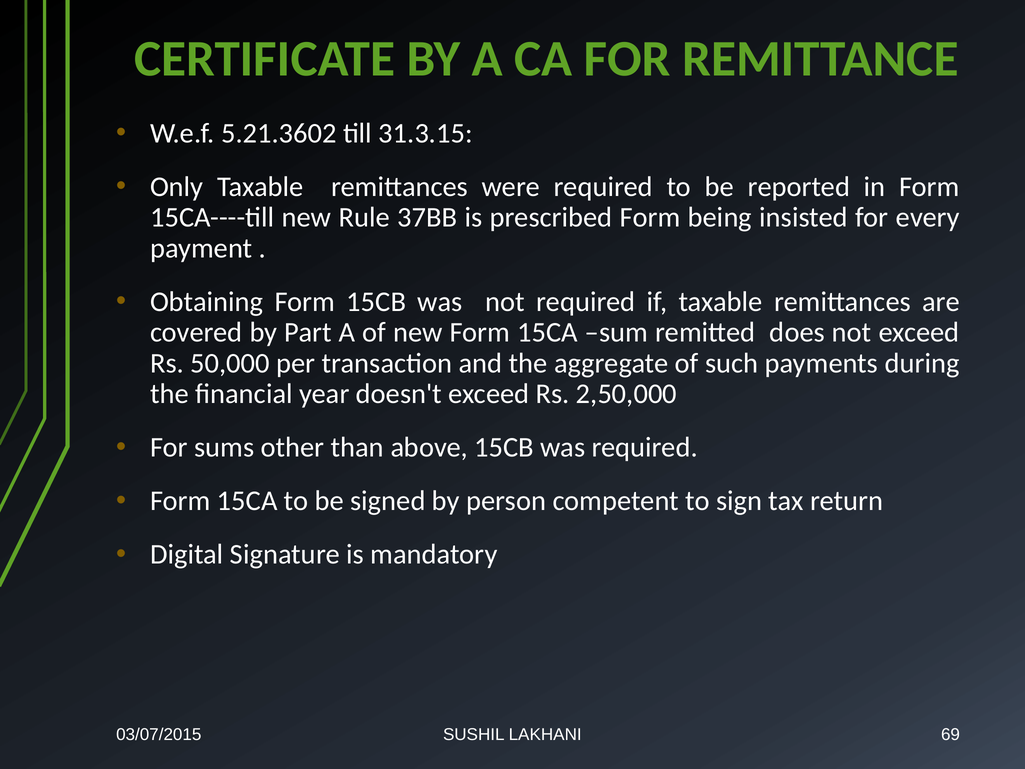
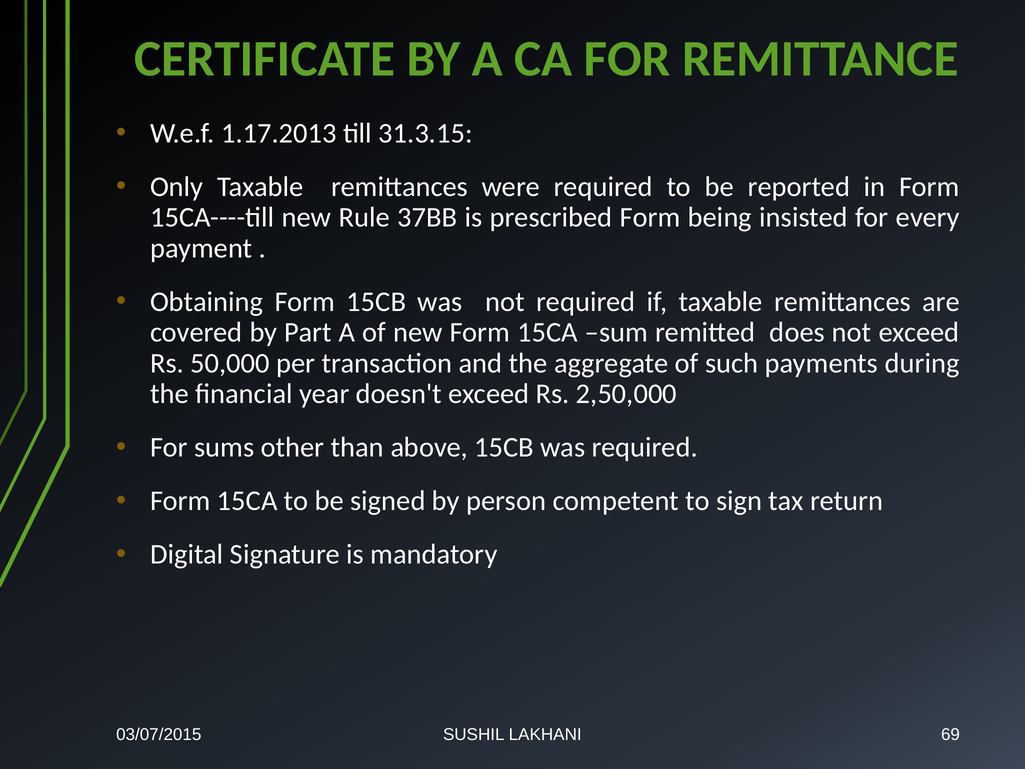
5.21.3602: 5.21.3602 -> 1.17.2013 (279, 133)
